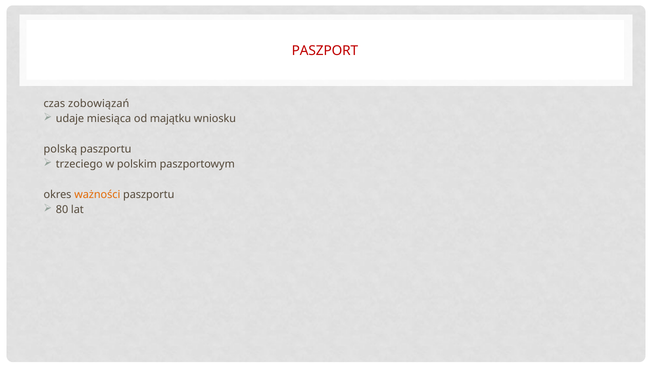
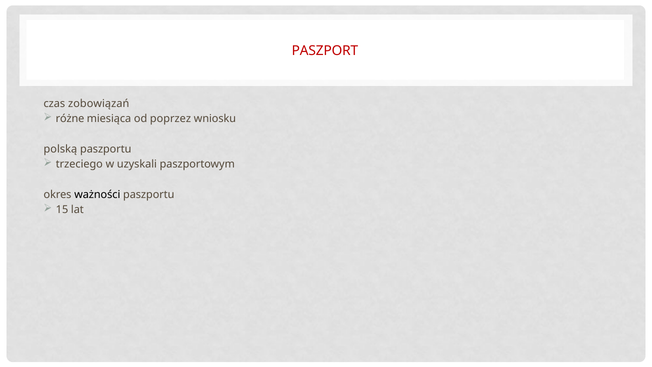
udaje: udaje -> różne (70, 119)
majątku: majątku -> poprzez (170, 119)
polskim: polskim -> uzyskali (137, 164)
ważności colour: orange -> black (97, 195)
80: 80 -> 15 (62, 210)
